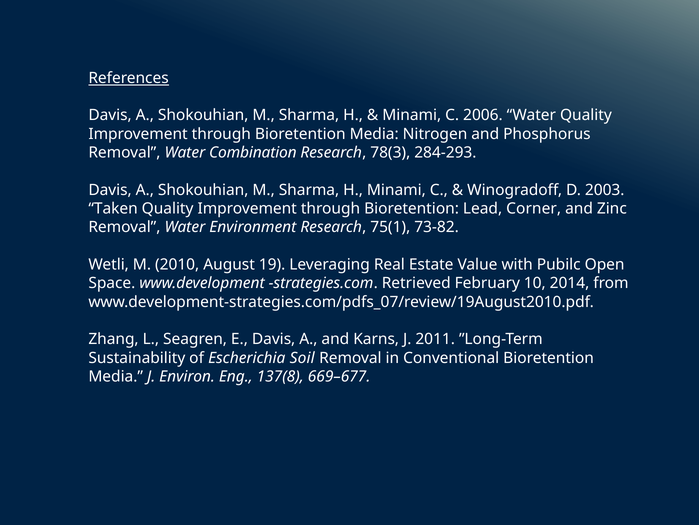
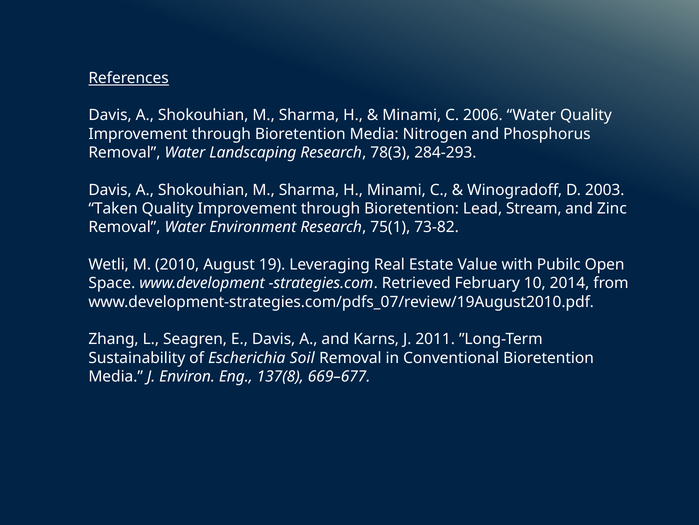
Combination: Combination -> Landscaping (253, 152)
Corner: Corner -> Stream (534, 208)
